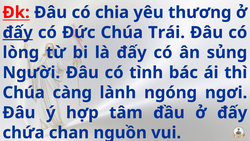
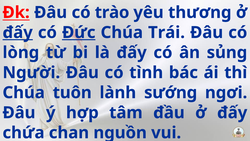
chia: chia -> trào (112, 12)
Đức underline: none -> present (79, 32)
càng: càng -> tuôn (72, 92)
ngóng: ngóng -> sướng (171, 92)
